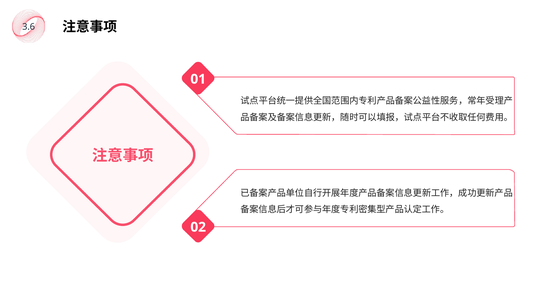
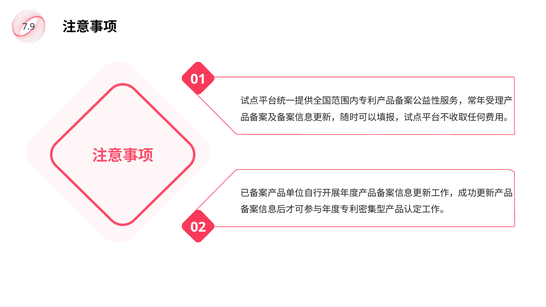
3.6: 3.6 -> 7.9 (29, 27)
